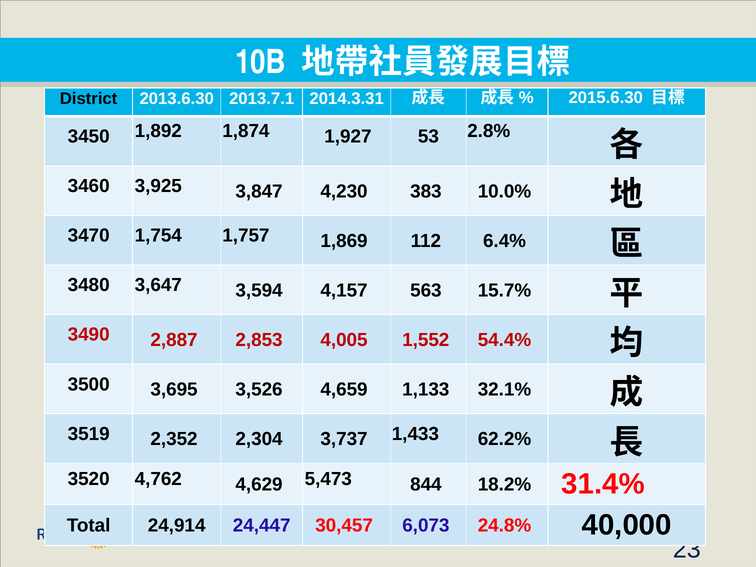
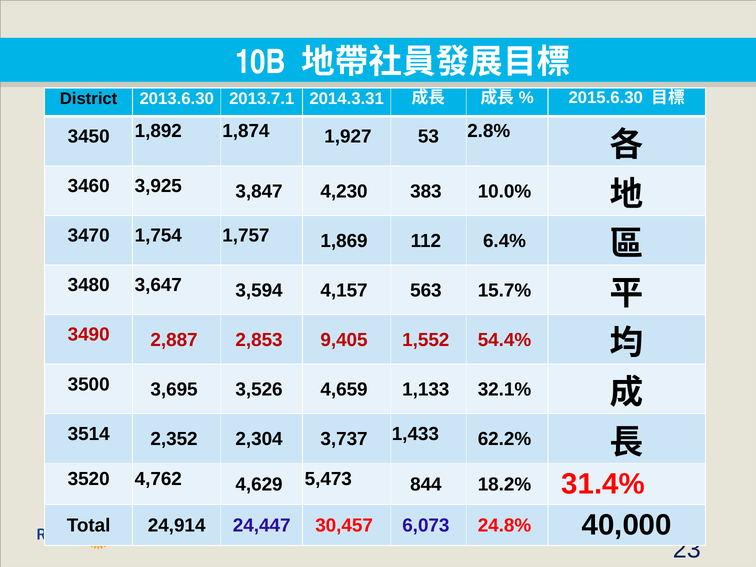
4,005: 4,005 -> 9,405 (344, 340)
3519: 3519 -> 3514 (89, 434)
